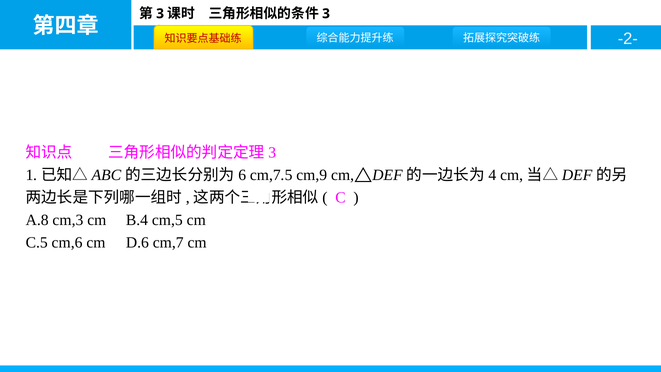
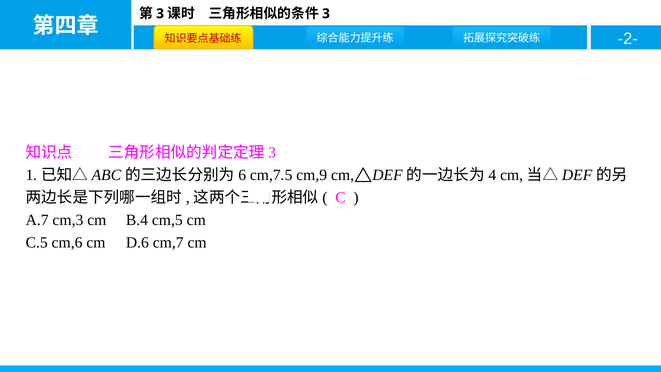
A.8: A.8 -> A.7 (37, 220)
